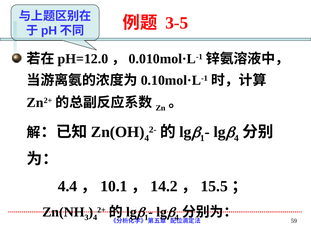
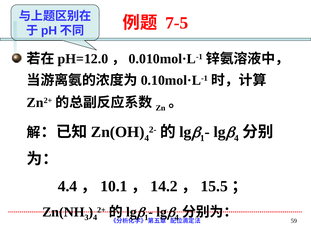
3-5: 3-5 -> 7-5 (177, 23)
